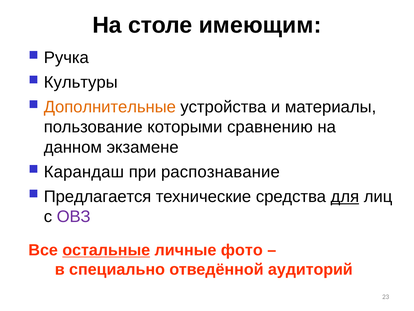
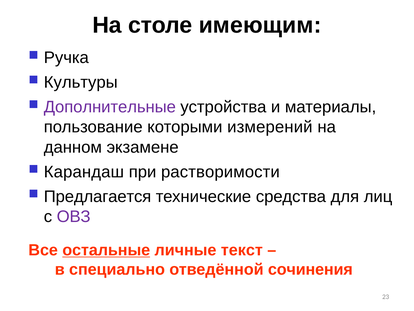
Дополнительные colour: orange -> purple (110, 107)
сравнению: сравнению -> измерений (270, 127)
распознавание: распознавание -> растворимости (220, 172)
для underline: present -> none (345, 196)
фото: фото -> текст (242, 250)
аудиторий: аудиторий -> сочинения (310, 269)
